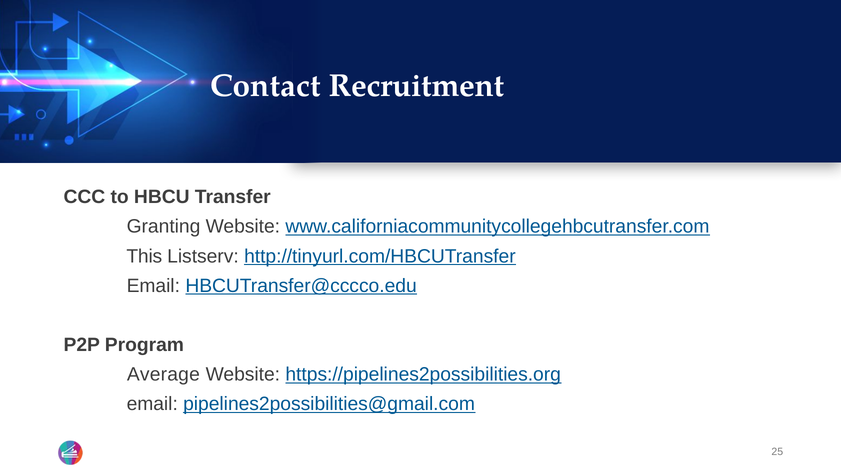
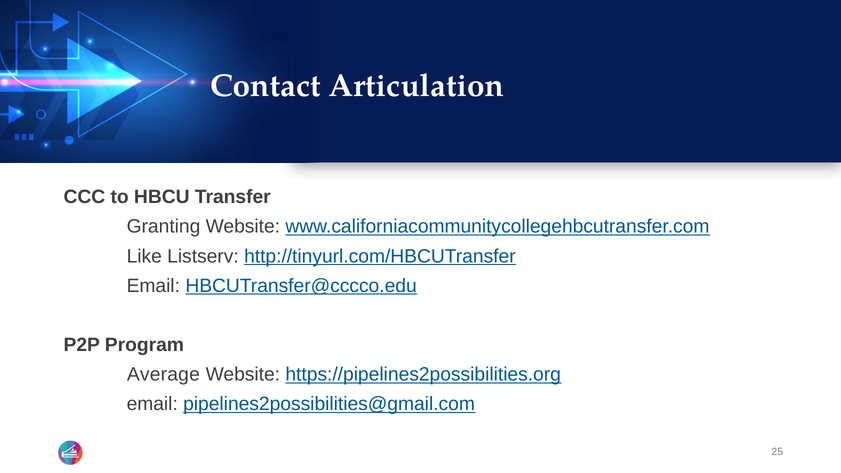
Recruitment: Recruitment -> Articulation (416, 86)
This: This -> Like (144, 256)
